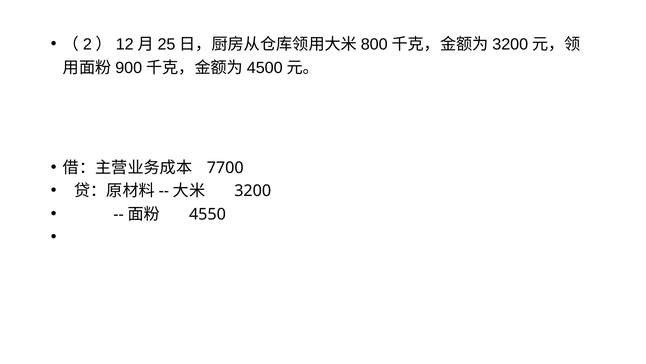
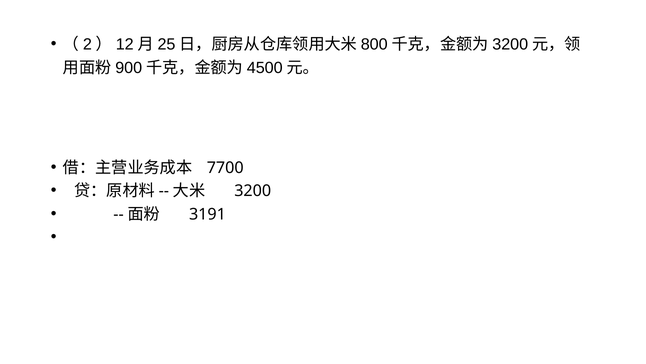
4550: 4550 -> 3191 (207, 214)
